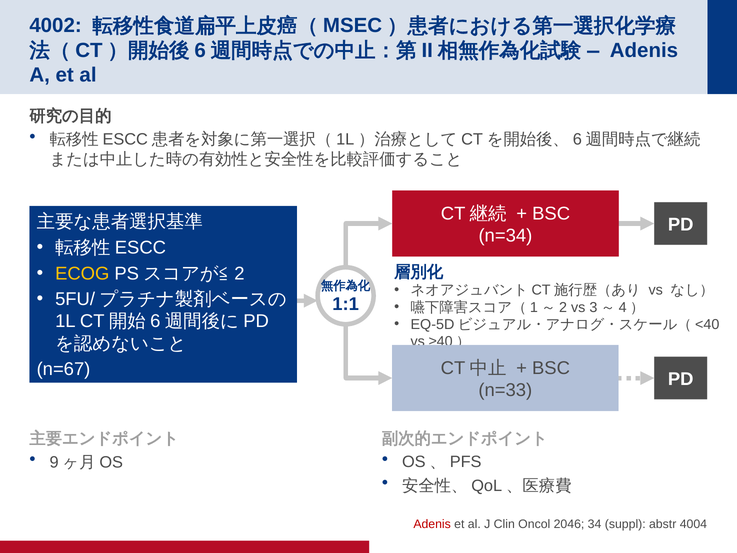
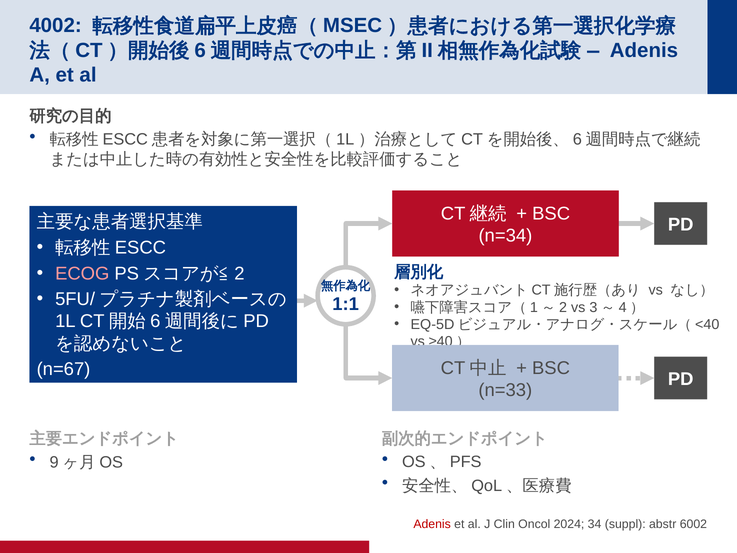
ECOG colour: yellow -> pink (82, 273)
2046: 2046 -> 2024 (569, 524)
4004: 4004 -> 6002 (693, 524)
